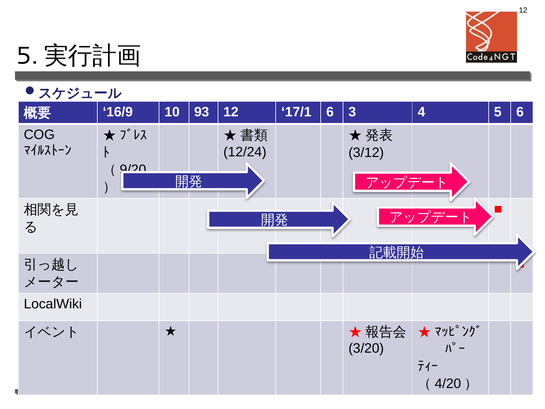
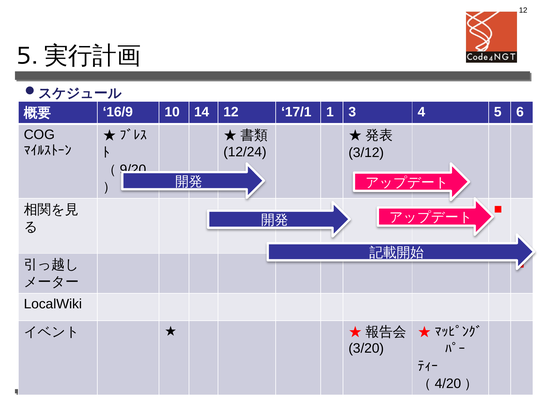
93: 93 -> 14 (202, 112)
17/1 6: 6 -> 1 (330, 112)
